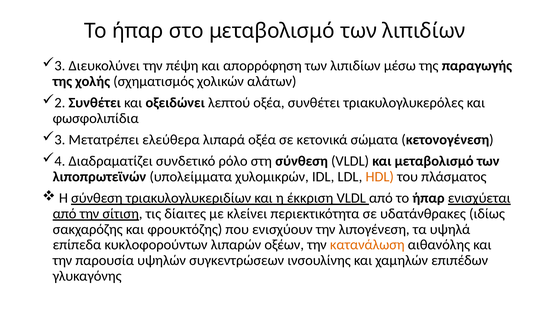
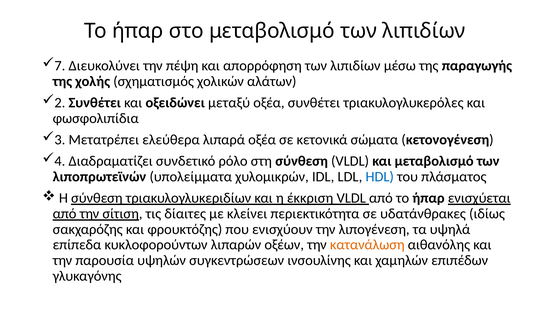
3: 3 -> 7 (60, 66)
λεπτού: λεπτού -> μεταξύ (229, 103)
HDL colour: orange -> blue (380, 177)
